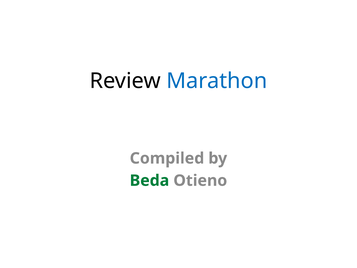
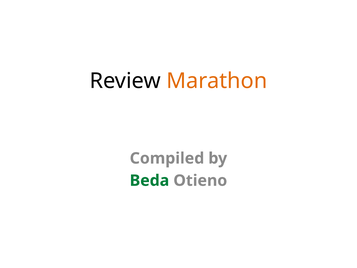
Marathon colour: blue -> orange (217, 81)
